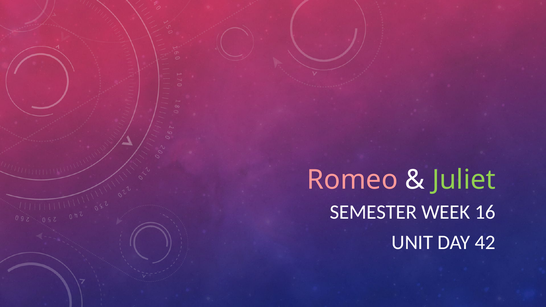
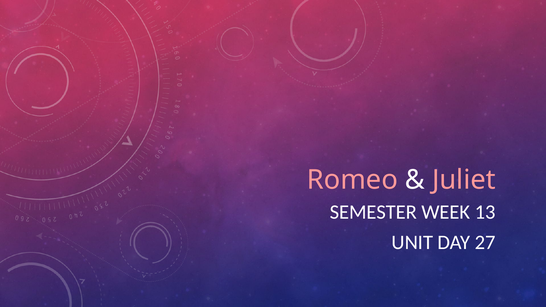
Juliet colour: light green -> pink (464, 180)
16: 16 -> 13 (485, 212)
42: 42 -> 27 (485, 242)
